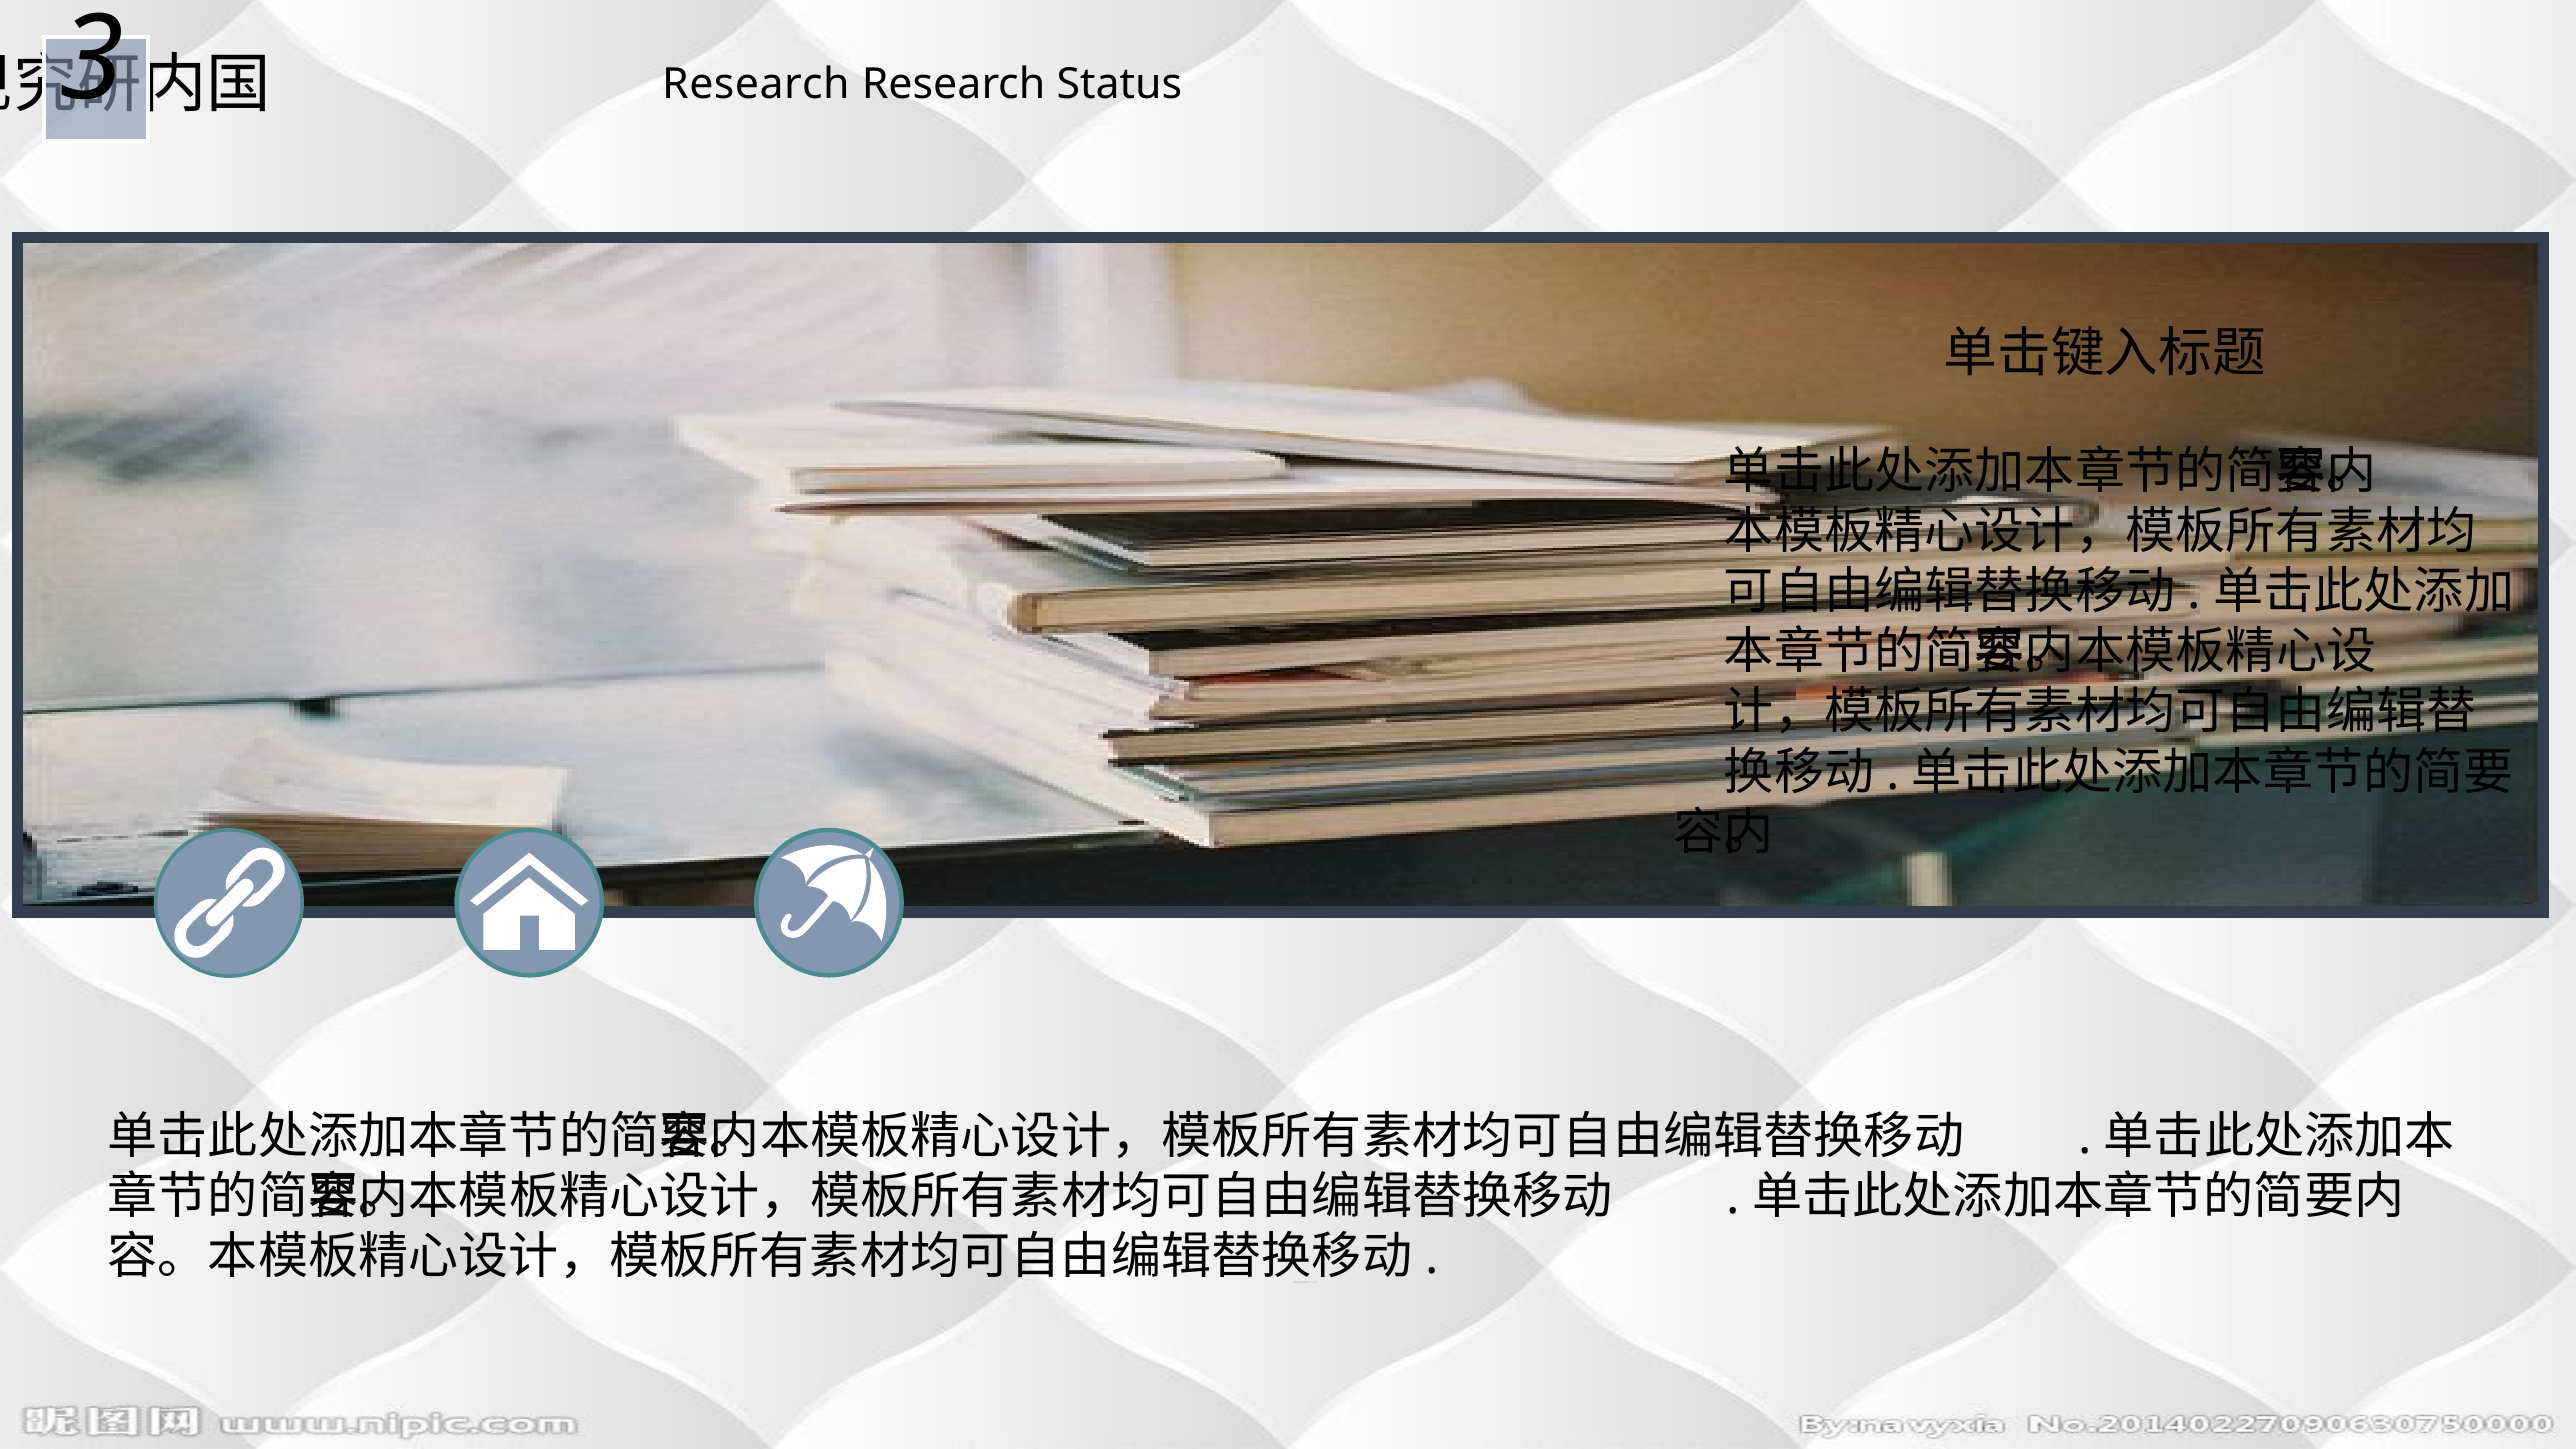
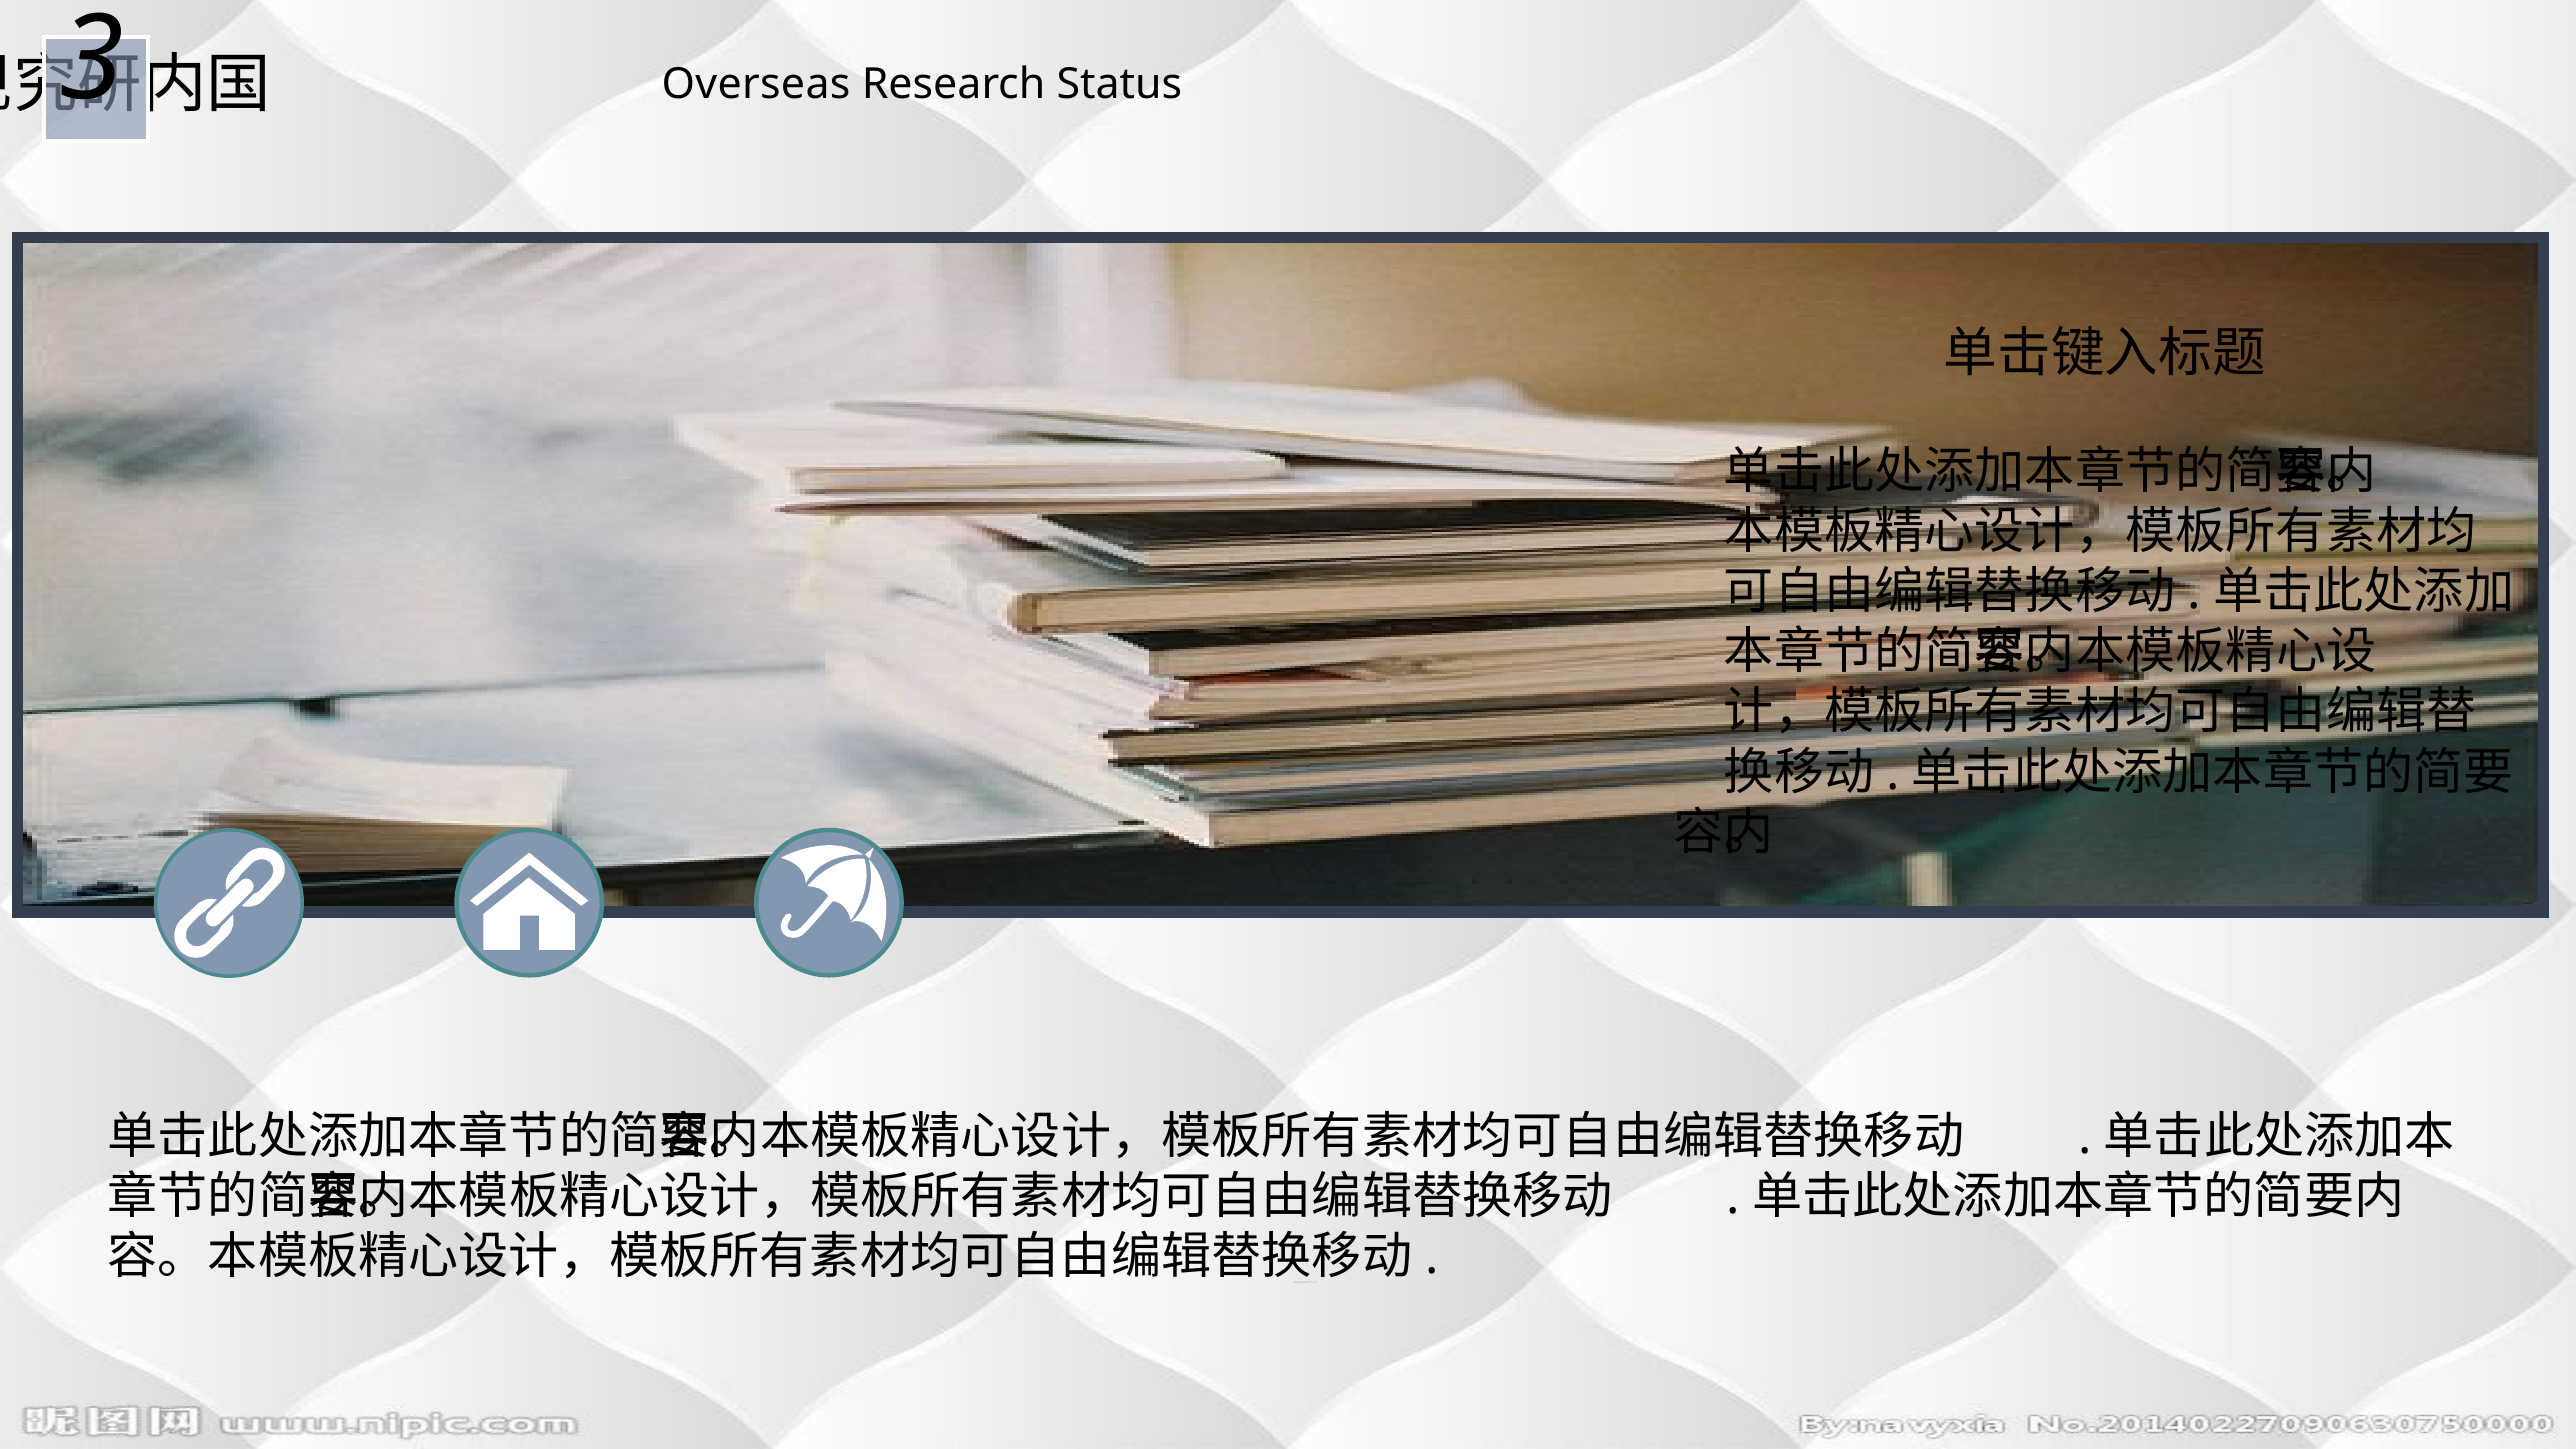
Research: Research -> Overseas (756, 84)
